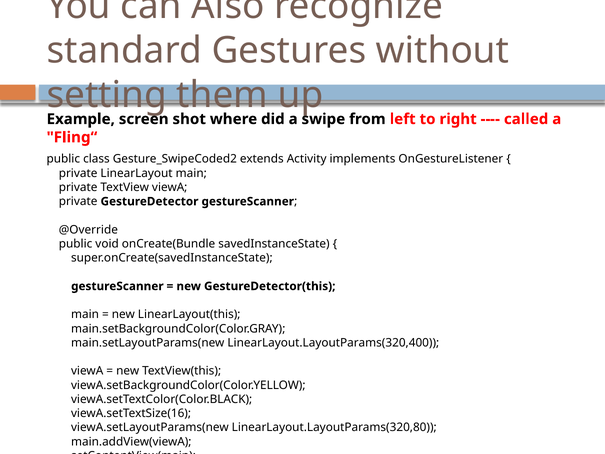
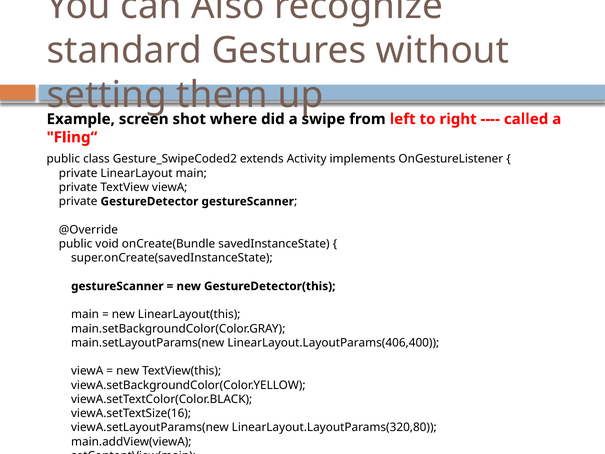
LinearLayout.LayoutParams(320,400: LinearLayout.LayoutParams(320,400 -> LinearLayout.LayoutParams(406,400 (333, 343)
